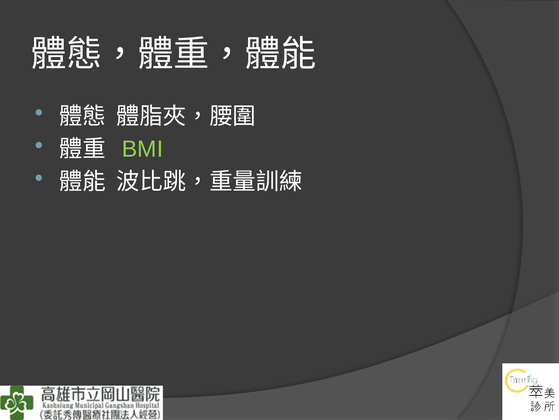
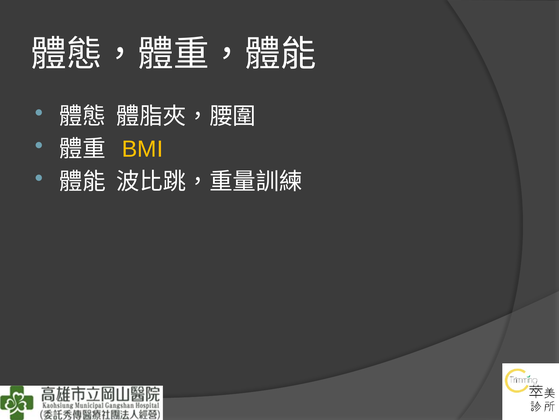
BMI colour: light green -> yellow (142, 149)
